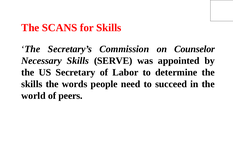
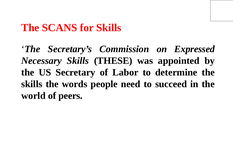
Counselor: Counselor -> Expressed (195, 49)
SERVE: SERVE -> THESE (113, 61)
